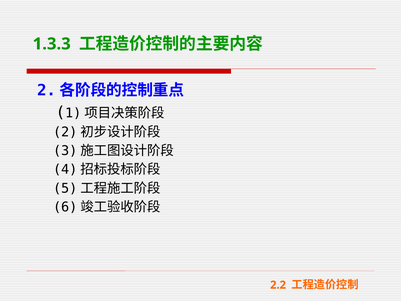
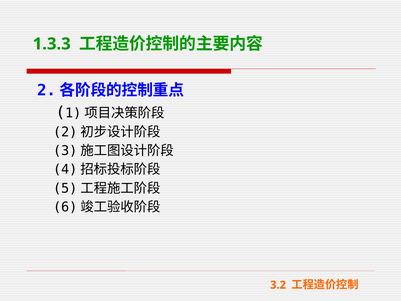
2.2: 2.2 -> 3.2 (278, 285)
